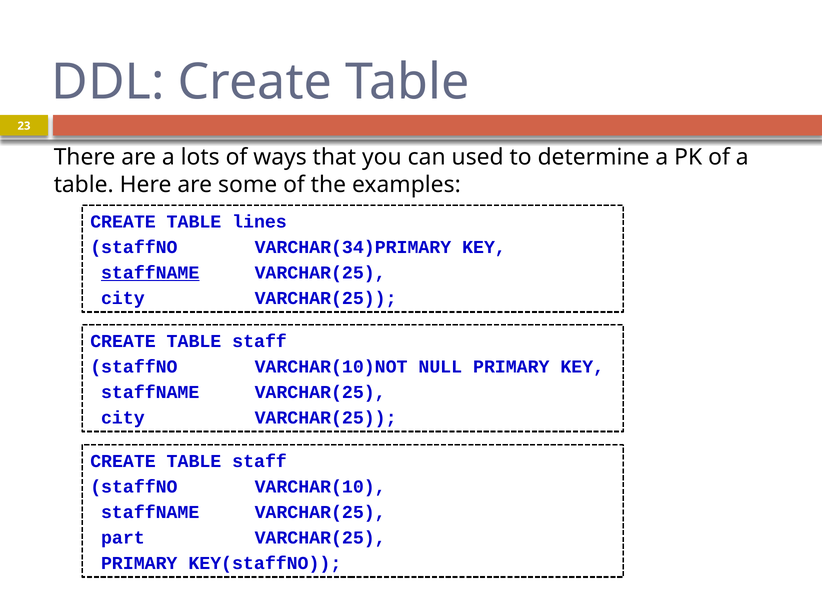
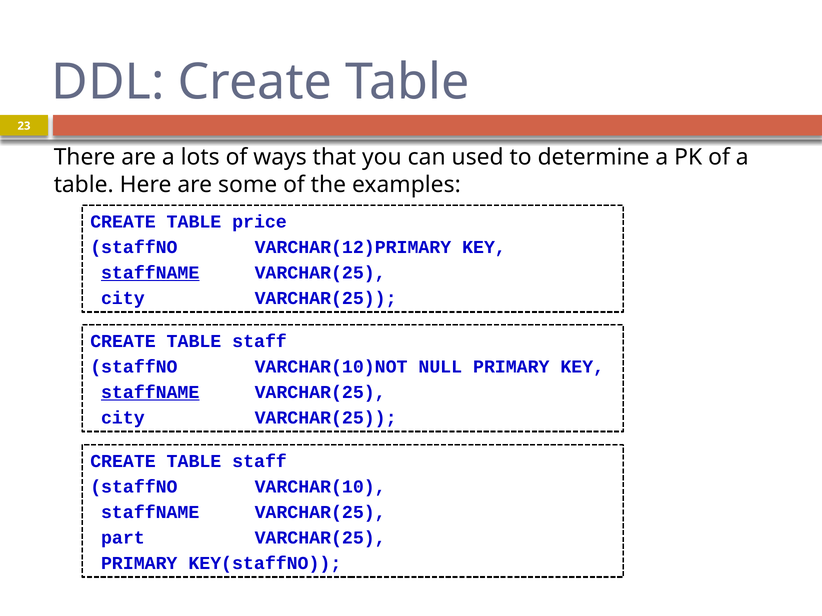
lines: lines -> price (259, 222)
VARCHAR(34)PRIMARY: VARCHAR(34)PRIMARY -> VARCHAR(12)PRIMARY (353, 247)
staffNAME underline: none -> present (150, 393)
